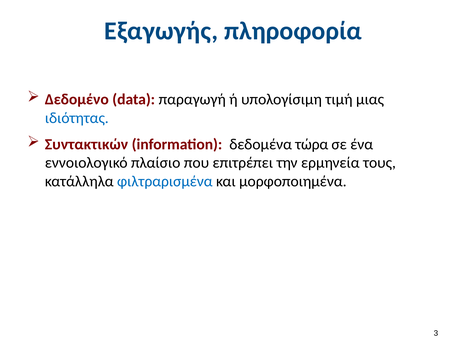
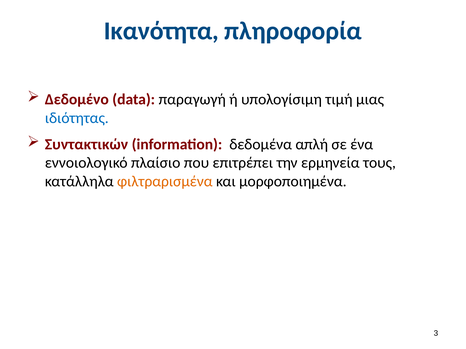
Εξαγωγής: Εξαγωγής -> Ικανότητα (161, 31)
τώρα: τώρα -> απλή (312, 144)
φιλτραρισμένα colour: blue -> orange (165, 182)
